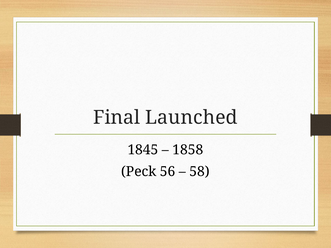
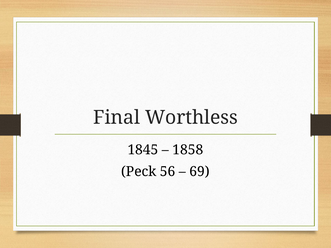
Launched: Launched -> Worthless (191, 118)
58: 58 -> 69 (200, 172)
